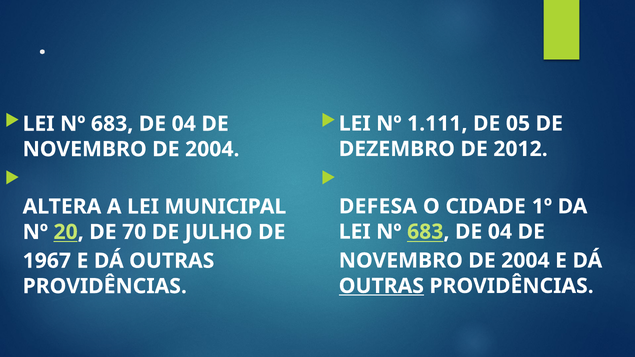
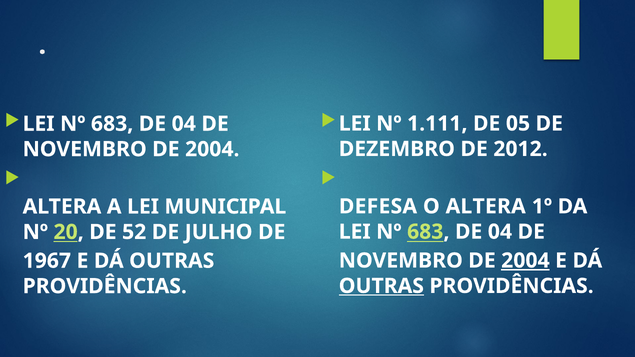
O CIDADE: CIDADE -> ALTERA (486, 206)
70: 70 -> 52 (134, 232)
2004 underline: none -> present (525, 261)
